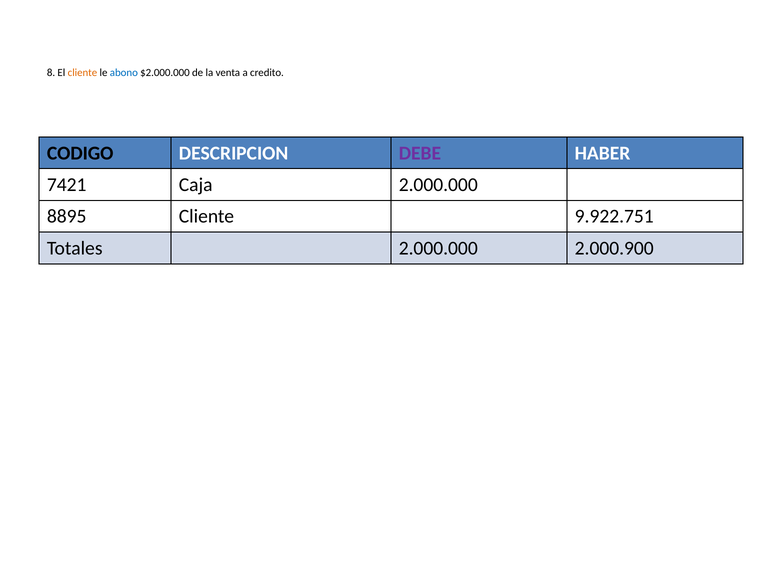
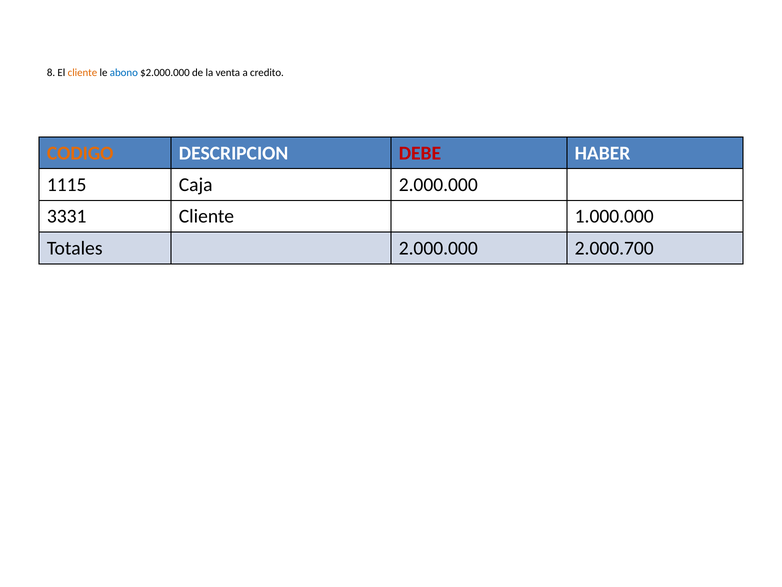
CODIGO colour: black -> orange (80, 153)
DEBE colour: purple -> red (420, 153)
7421: 7421 -> 1115 (67, 185)
8895: 8895 -> 3331 (67, 216)
9.922.751: 9.922.751 -> 1.000.000 (614, 216)
2.000.900: 2.000.900 -> 2.000.700 (614, 248)
